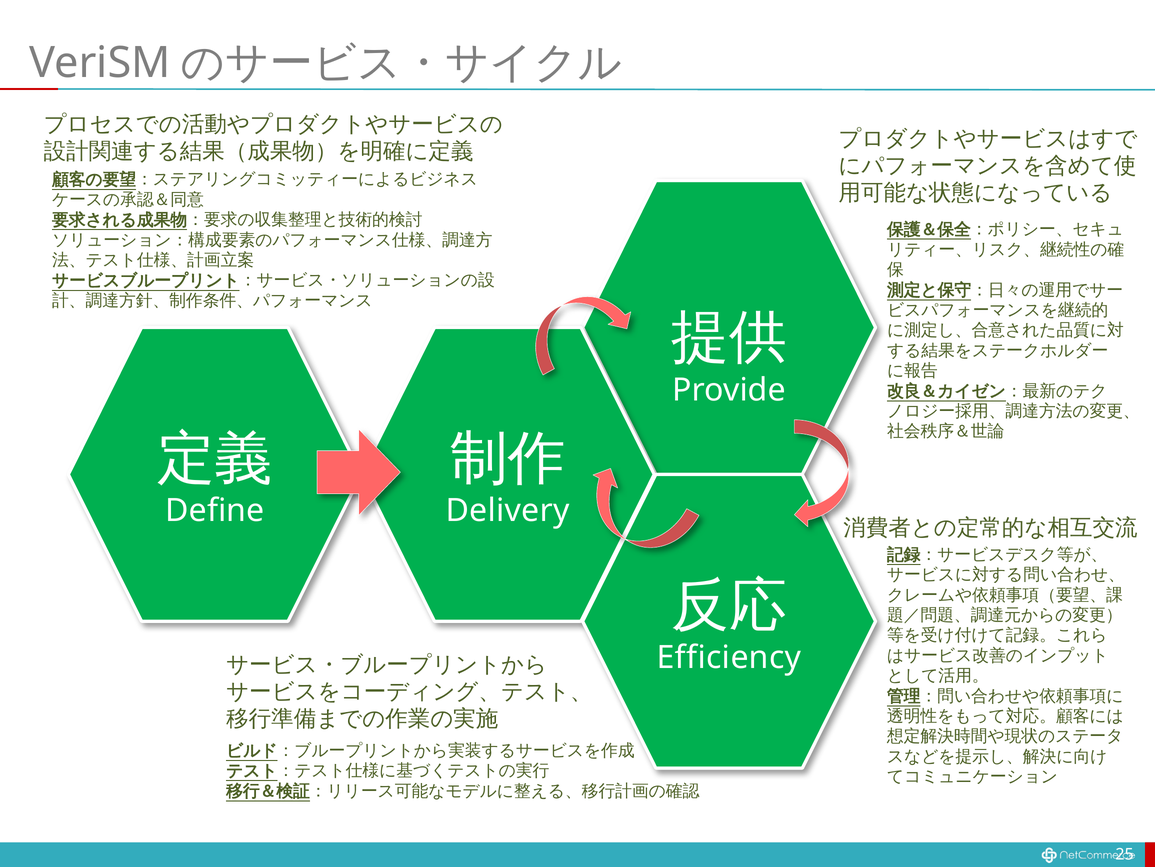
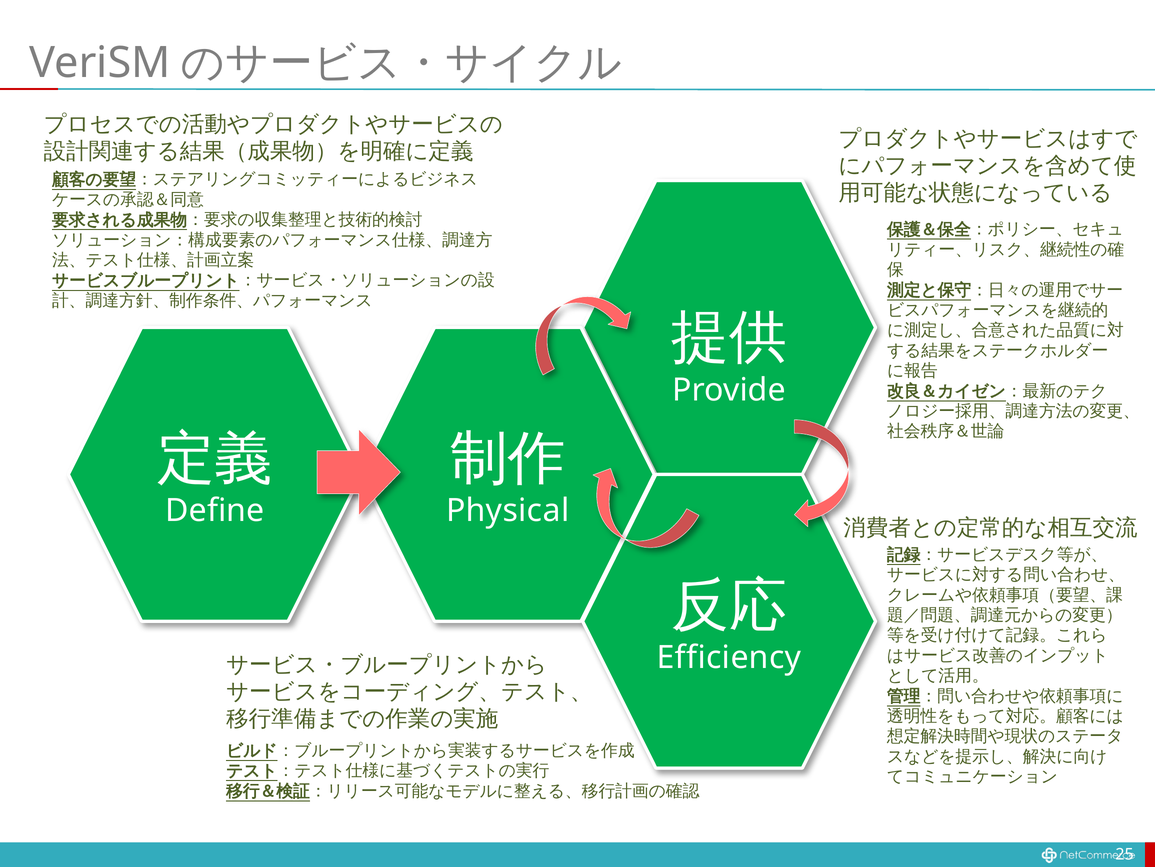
Delivery: Delivery -> Physical (508, 510)
